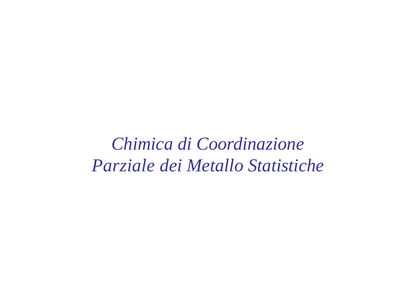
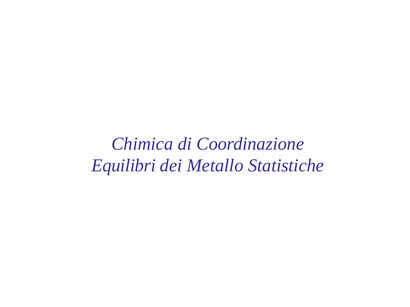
Parziale: Parziale -> Equilibri (124, 166)
